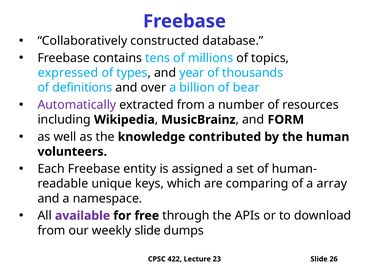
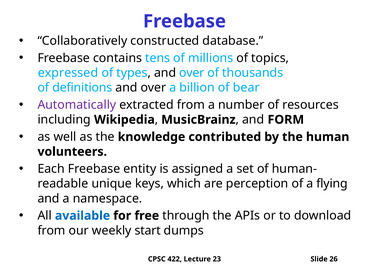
types and year: year -> over (192, 73)
comparing: comparing -> perception (257, 184)
array: array -> flying (332, 184)
available colour: purple -> blue (83, 215)
weekly slide: slide -> start (148, 230)
